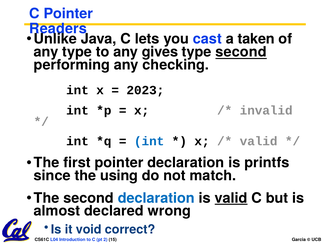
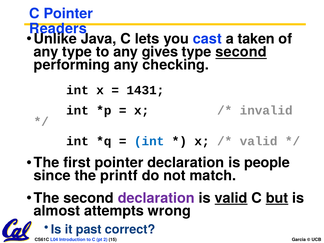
2023: 2023 -> 1431 (145, 90)
printfs: printfs -> people (267, 163)
using: using -> printf (119, 176)
declaration colour: blue -> purple (156, 198)
but underline: none -> present (277, 198)
declared: declared -> attempts (114, 211)
void: void -> past (89, 229)
